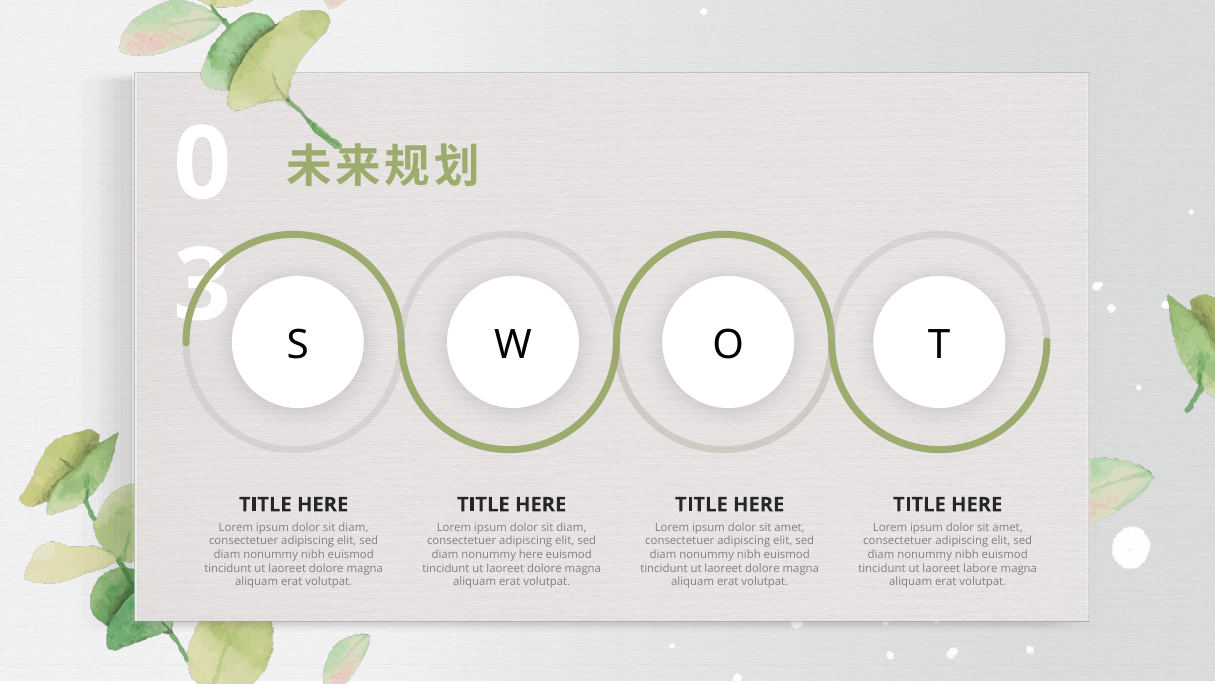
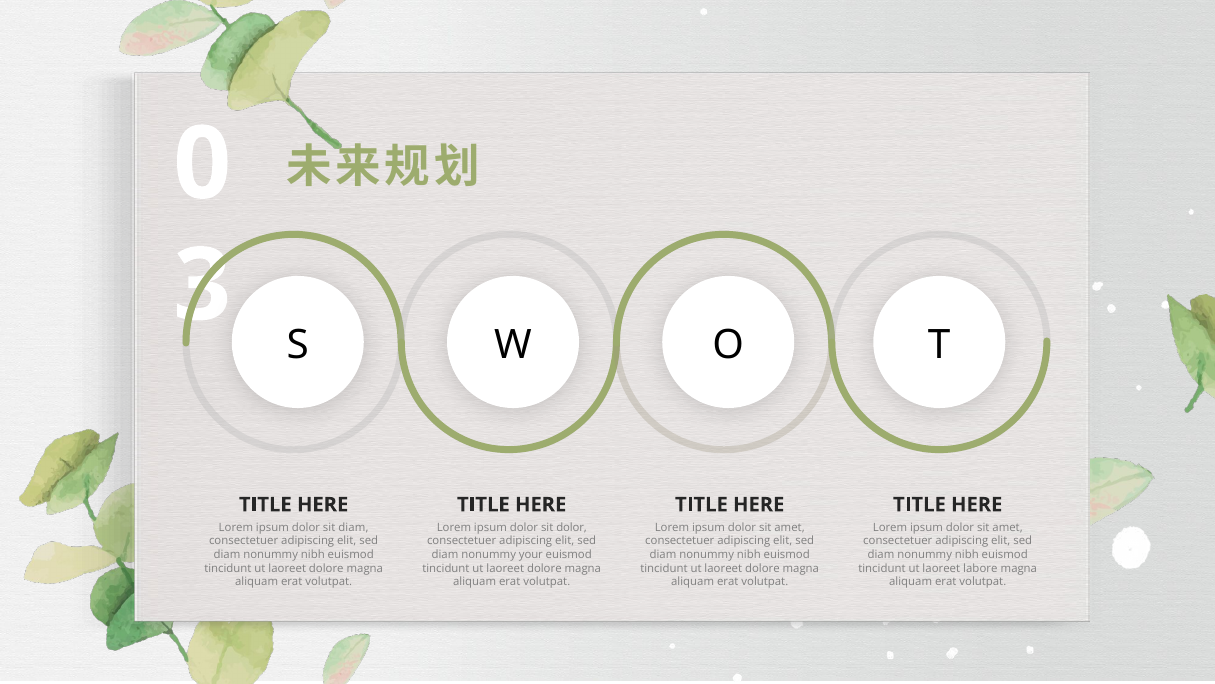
diam: diam -> dolor (572, 527)
nonummy here: here -> your (531, 554)
